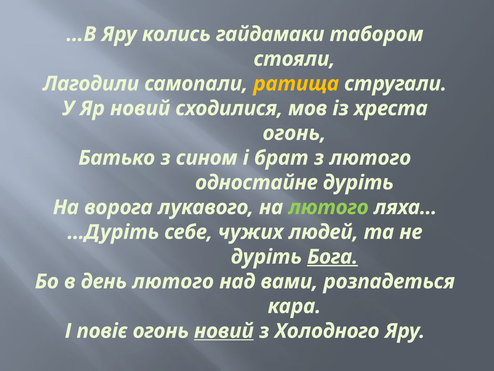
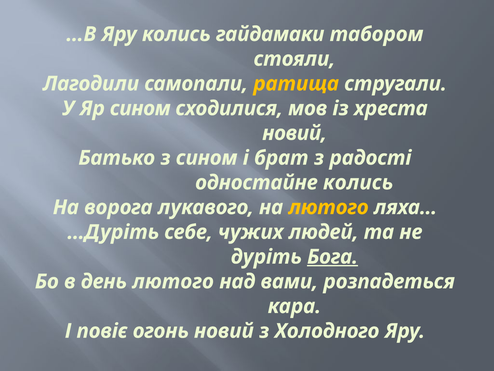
Яр новий: новий -> сином (140, 108)
огонь: огонь -> новий (295, 133)
з лютого: лютого -> радості (370, 158)
одностайне дуріть: дуріть -> колись (358, 182)
лютого colour: light green -> yellow (329, 207)
новий underline: present -> none (224, 331)
